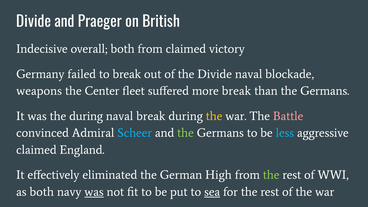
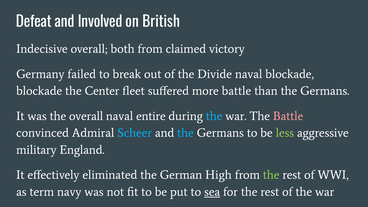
Divide: Divide -> Defeat (34, 22)
Praeger: Praeger -> Involved (100, 22)
weapons: weapons -> blockade (39, 91)
more break: break -> battle (236, 91)
the during: during -> overall (86, 116)
naval break: break -> entire (151, 116)
the colour: yellow -> light blue (214, 116)
the colour: light green -> light blue (185, 133)
less colour: light blue -> light green (285, 133)
claimed: claimed -> military (36, 150)
as both: both -> term (42, 192)
was underline: present -> none (94, 192)
